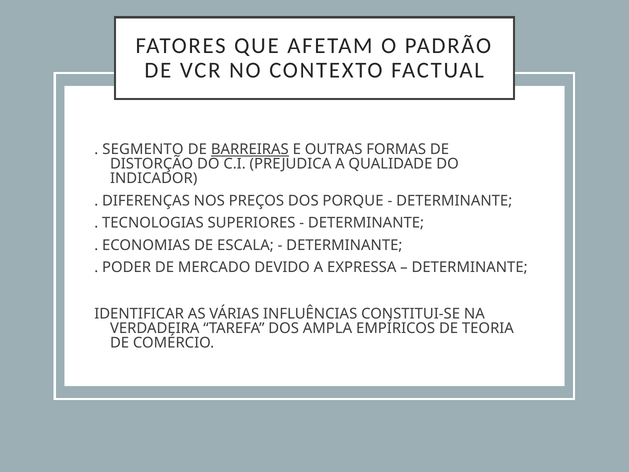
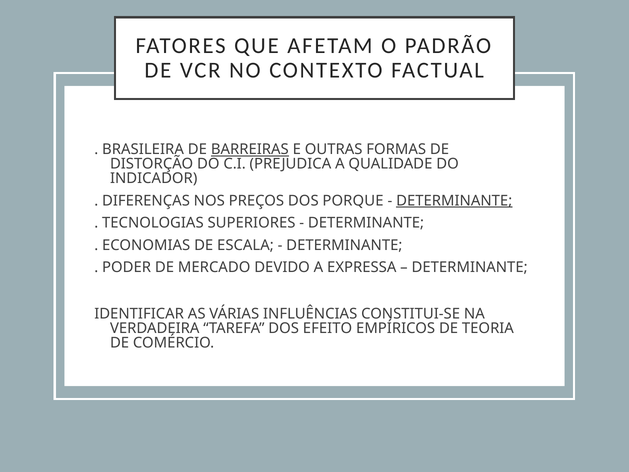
SEGMENTO: SEGMENTO -> BRASILEIRA (143, 149)
DETERMINANTE underline: none -> present (454, 201)
AMPLA: AMPLA -> EFEITO (328, 328)
